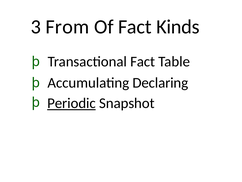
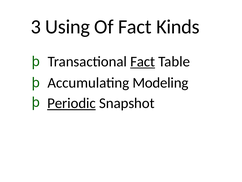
From: From -> Using (68, 27)
Fact underline: none -> present (143, 62)
Declaring: Declaring -> Modeling (160, 83)
